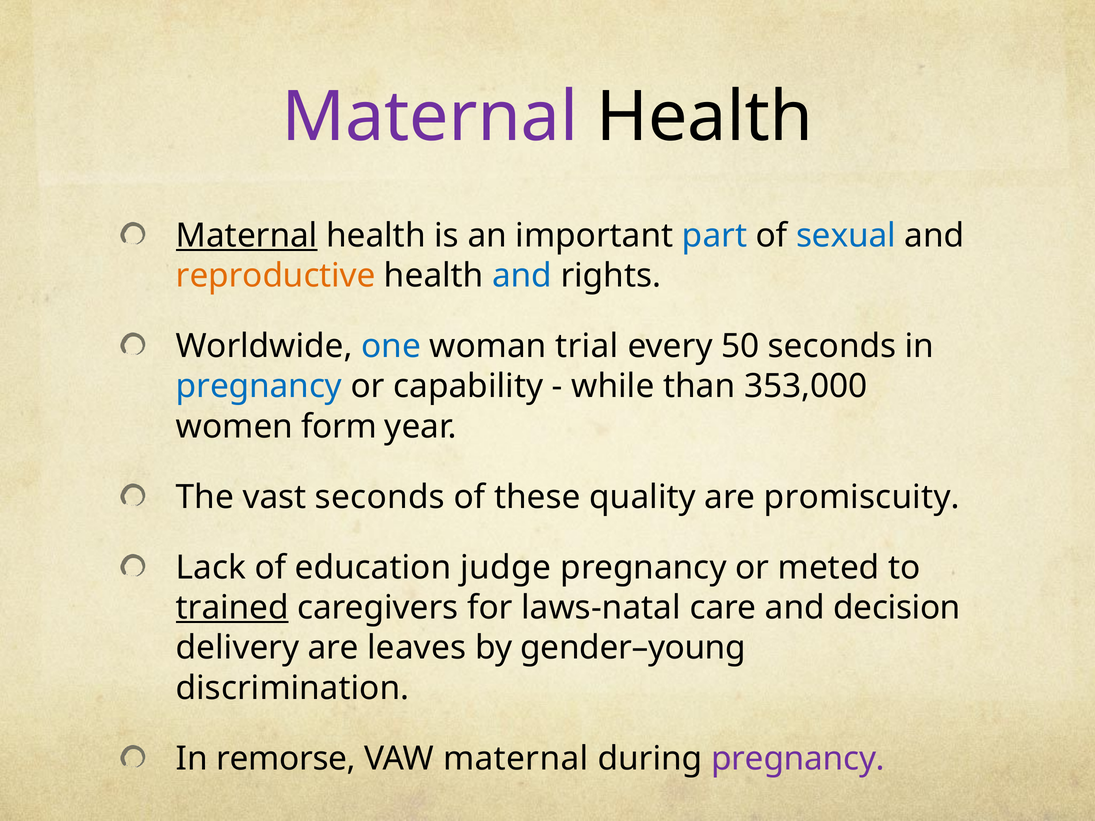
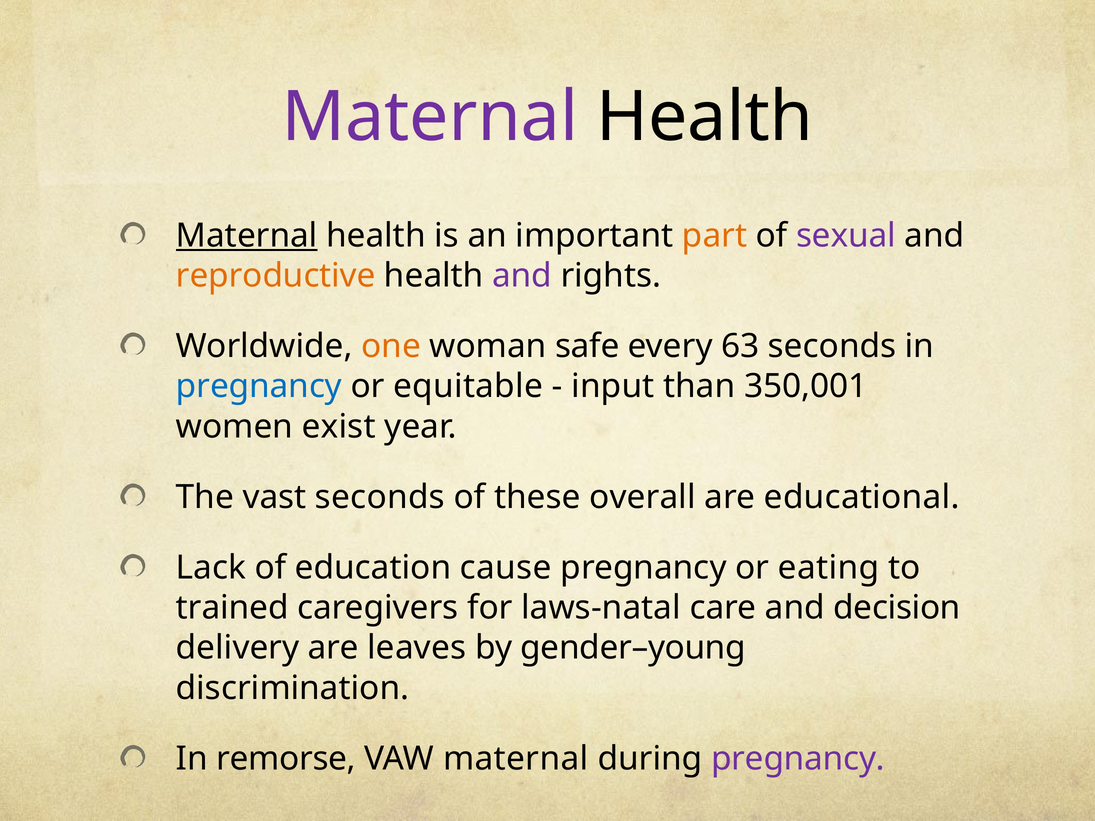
part colour: blue -> orange (715, 236)
sexual colour: blue -> purple (846, 236)
and colour: blue -> purple (522, 276)
one colour: blue -> orange (391, 346)
trial: trial -> safe (587, 346)
50: 50 -> 63 (740, 346)
capability: capability -> equitable (468, 387)
while: while -> input (613, 387)
353,000: 353,000 -> 350,001 (806, 387)
form: form -> exist (339, 427)
quality: quality -> overall (643, 497)
promiscuity: promiscuity -> educational (862, 497)
judge: judge -> cause (506, 568)
meted: meted -> eating (828, 568)
trained underline: present -> none (232, 608)
